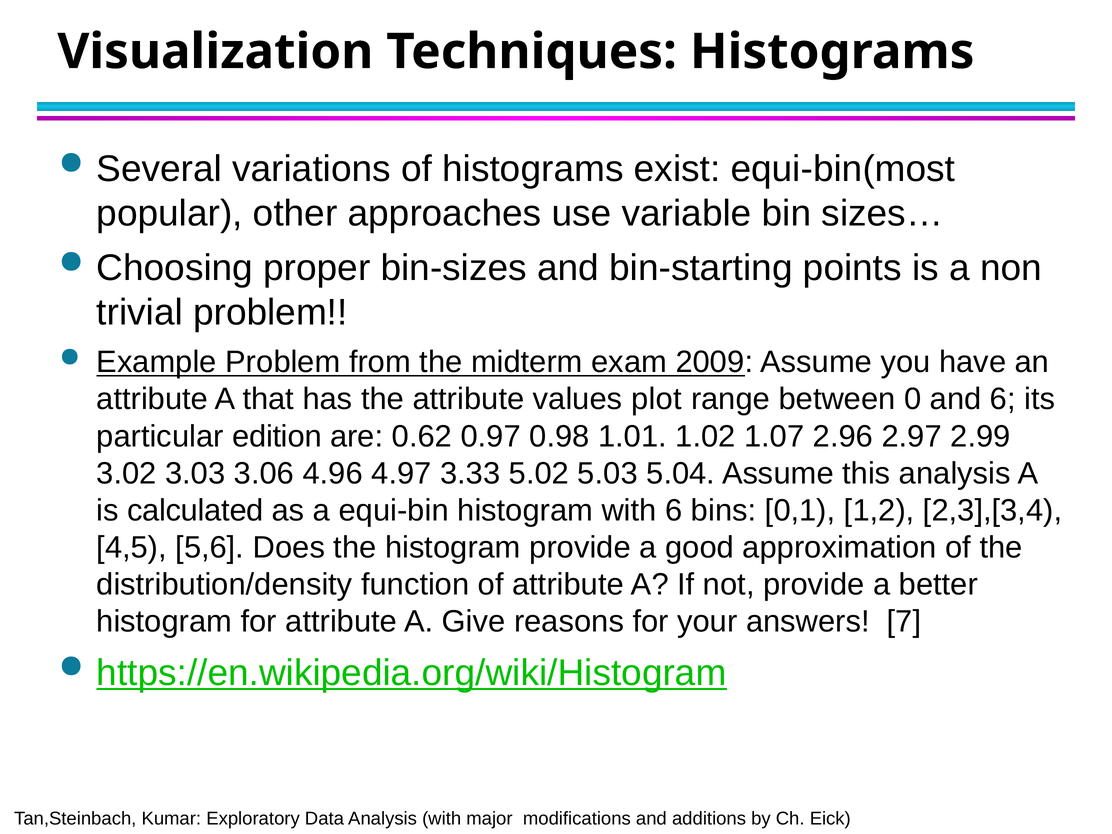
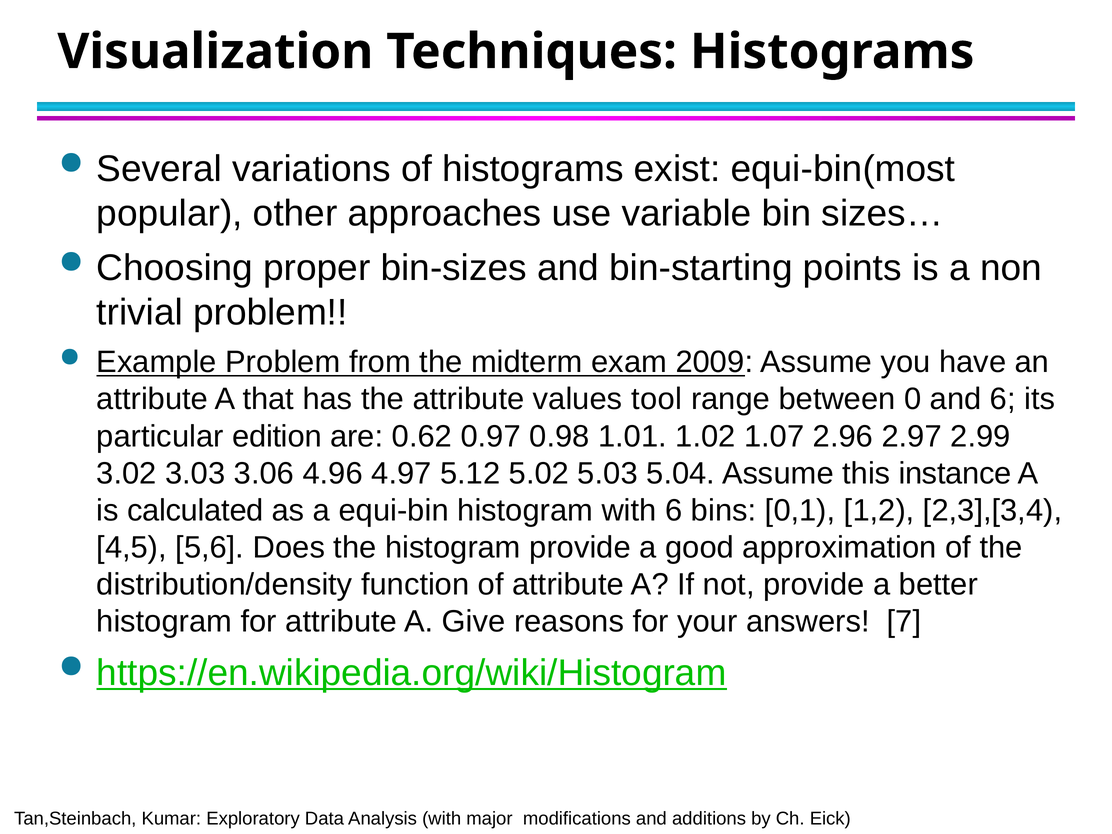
plot: plot -> tool (657, 399)
3.33: 3.33 -> 5.12 (470, 473)
this analysis: analysis -> instance (955, 473)
